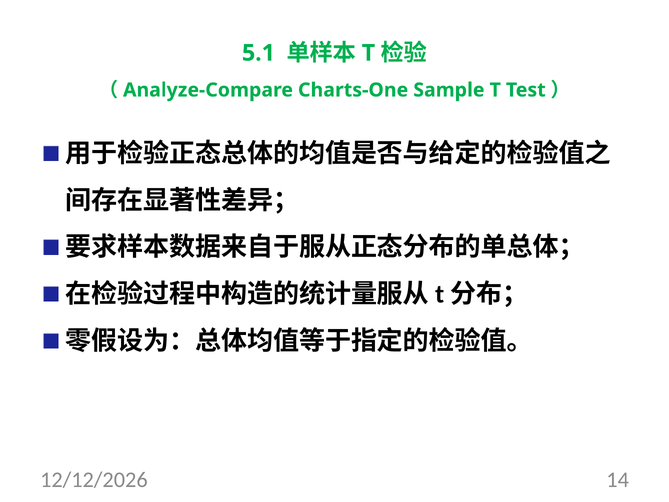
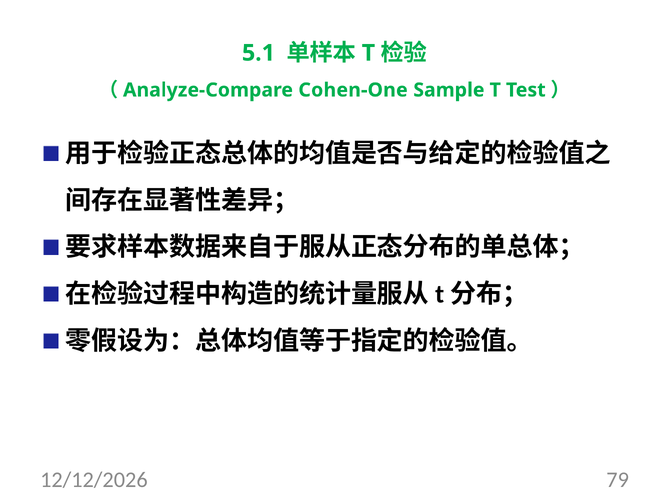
Charts-One: Charts-One -> Cohen-One (353, 90)
14: 14 -> 79 (618, 480)
